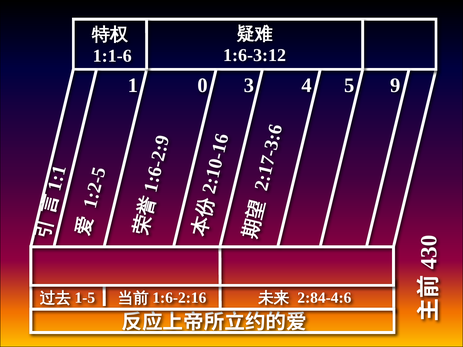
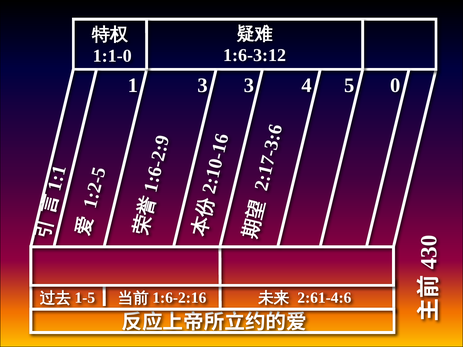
1:1-6: 1:1-6 -> 1:1-0 (112, 56)
0: 0 -> 3 (203, 86)
5 9: 9 -> 0 (395, 86)
2:84-4:6: 2:84-4:6 -> 2:61-4:6 (324, 298)
